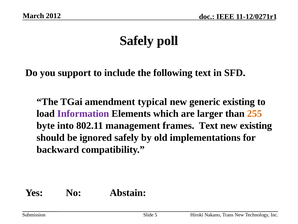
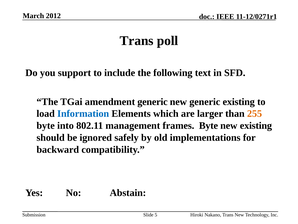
Safely: Safely -> Trans (137, 41)
amendment typical: typical -> generic (152, 102)
Information colour: purple -> blue (83, 113)
frames Text: Text -> Byte (208, 125)
